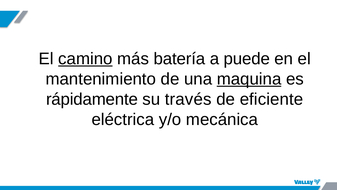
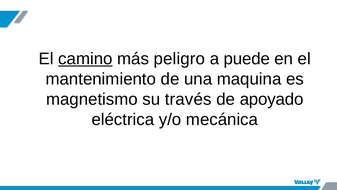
batería: batería -> peligro (179, 59)
maquina underline: present -> none (249, 79)
rápidamente: rápidamente -> magnetismo (92, 99)
eficiente: eficiente -> apoyado (272, 99)
